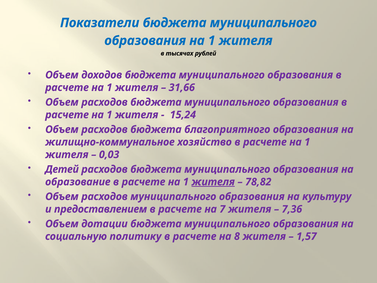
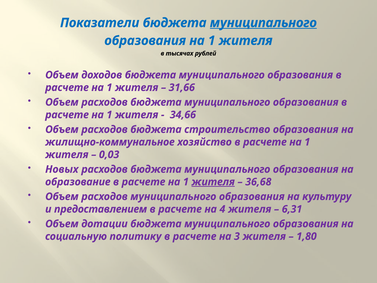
муниципального underline: none -> present (263, 23)
15,24: 15,24 -> 34,66 (183, 115)
благоприятного: благоприятного -> строительство (227, 129)
Детей: Детей -> Новых (62, 169)
78,82: 78,82 -> 36,68 (258, 182)
7: 7 -> 4 (222, 209)
7,36: 7,36 -> 6,31 (292, 209)
8: 8 -> 3 (237, 236)
1,57: 1,57 -> 1,80 (307, 236)
